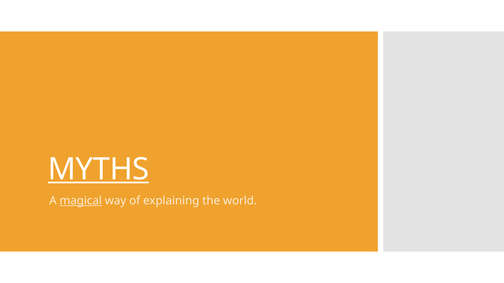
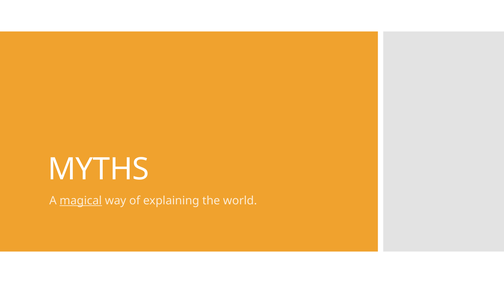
MYTHS underline: present -> none (99, 169)
